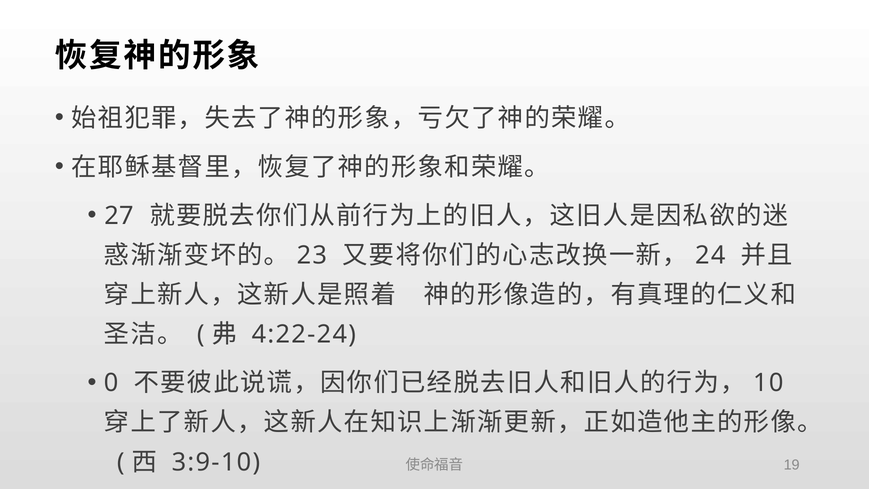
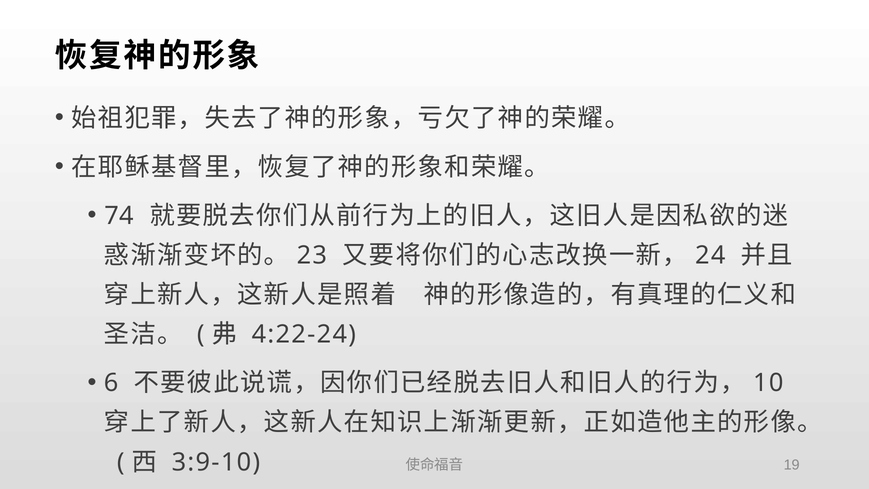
27: 27 -> 74 (119, 216)
0: 0 -> 6 (111, 383)
